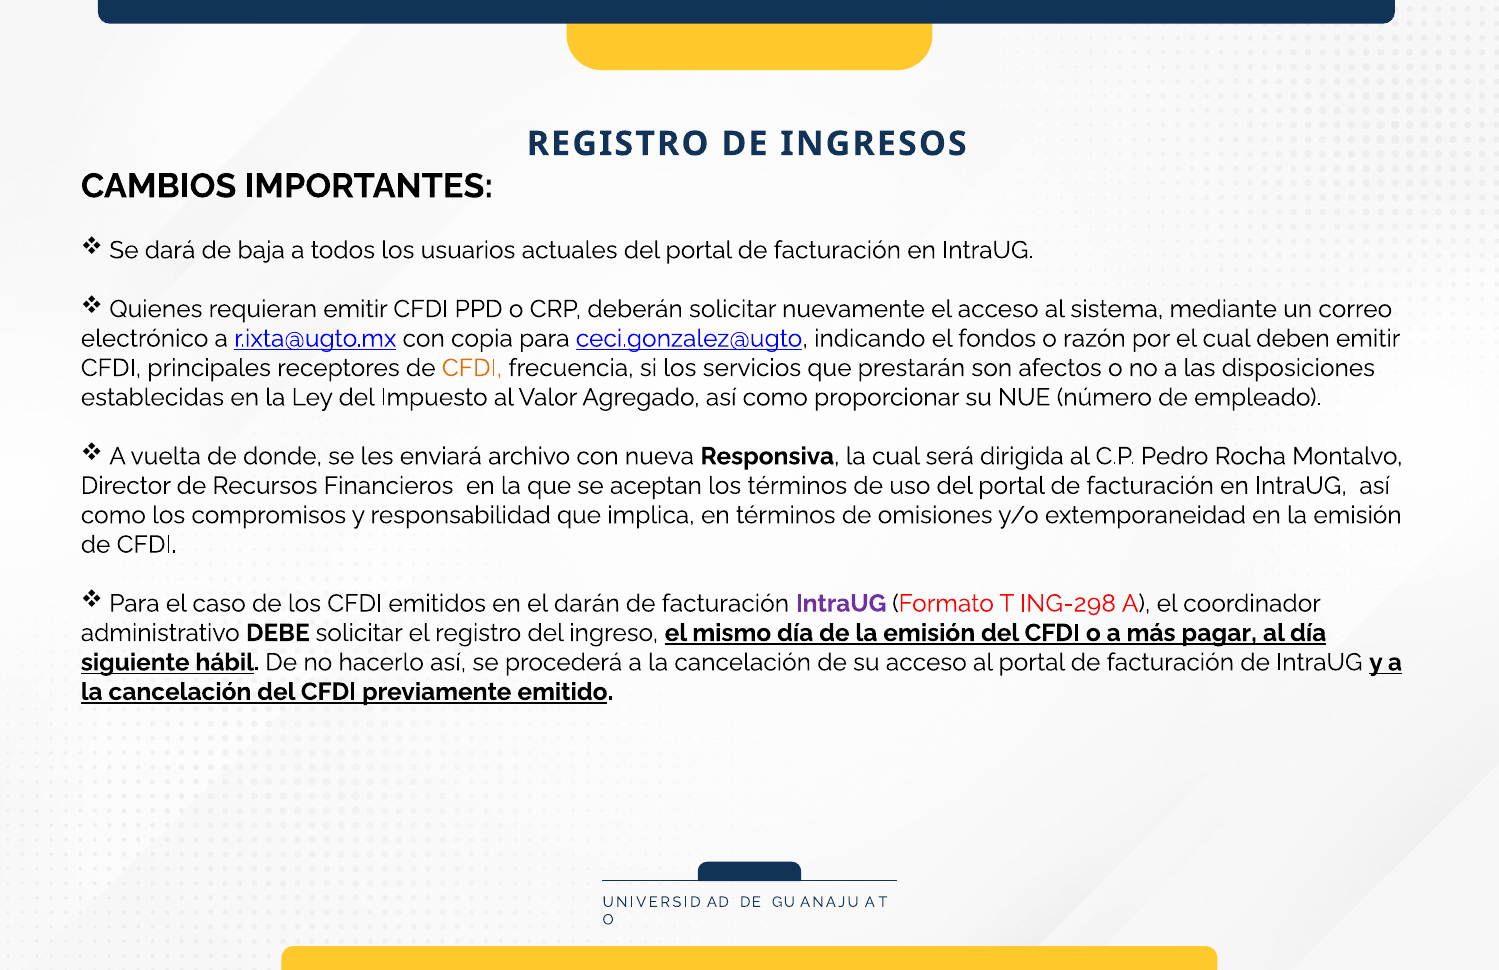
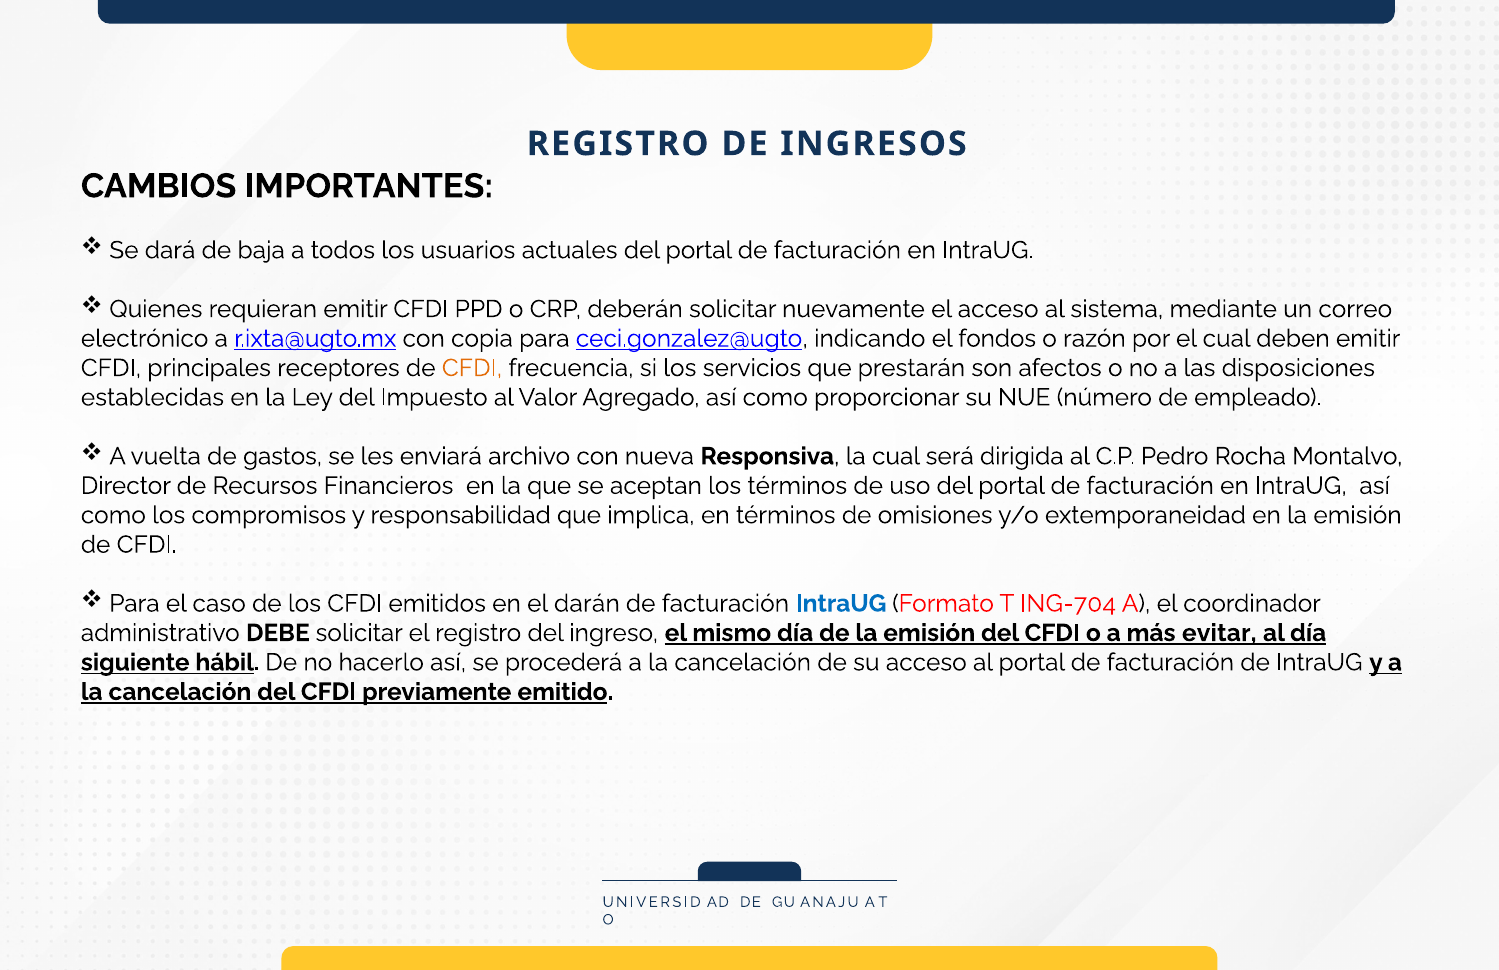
donde: donde -> gastos (283, 456)
IntraUG colour: purple -> blue (841, 603)
ING-298: ING-298 -> ING-704 (1068, 603)
pagar: pagar -> evitar (1219, 633)
